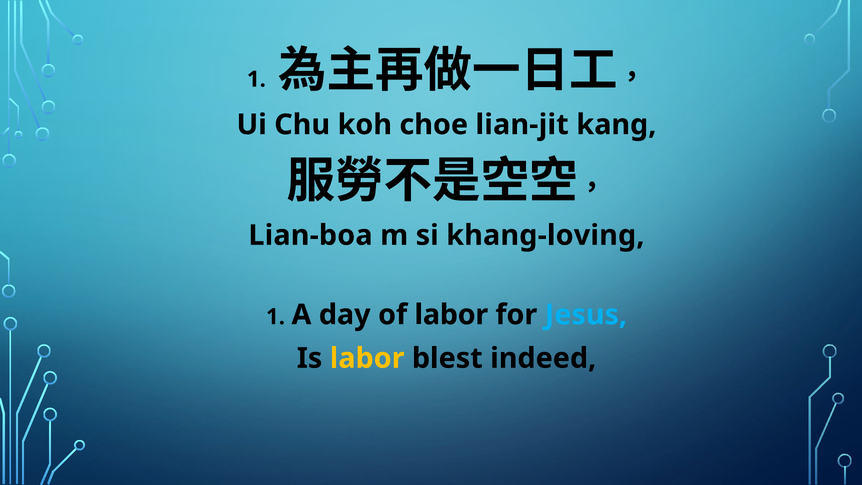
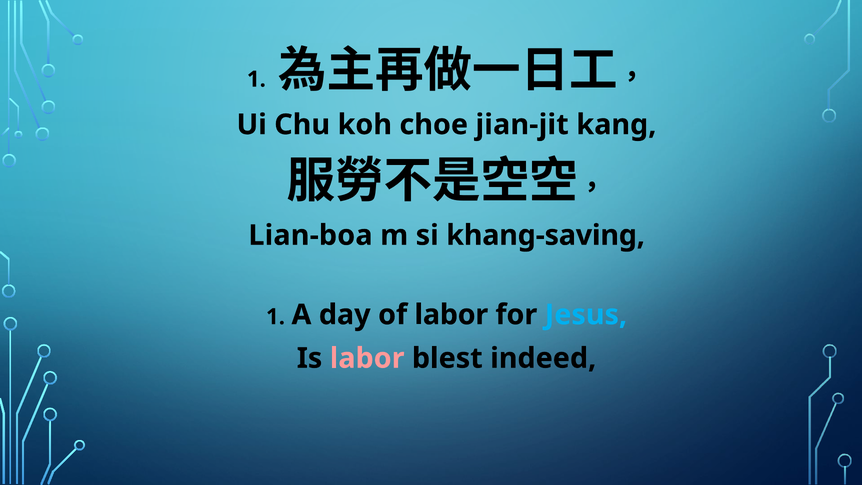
lian-jit: lian-jit -> jian-jit (522, 125)
khang-loving: khang-loving -> khang-saving (546, 235)
labor colour: yellow -> pink (367, 358)
